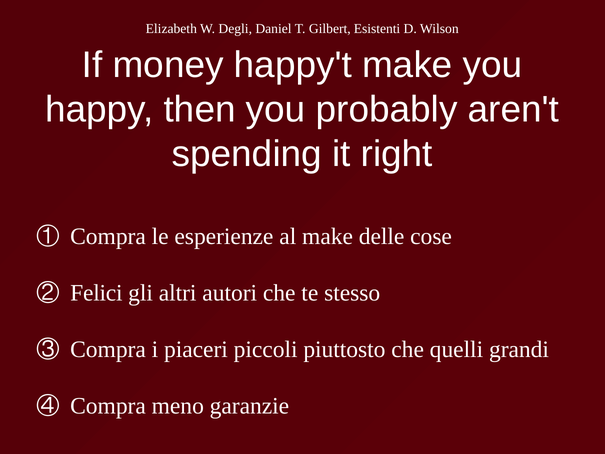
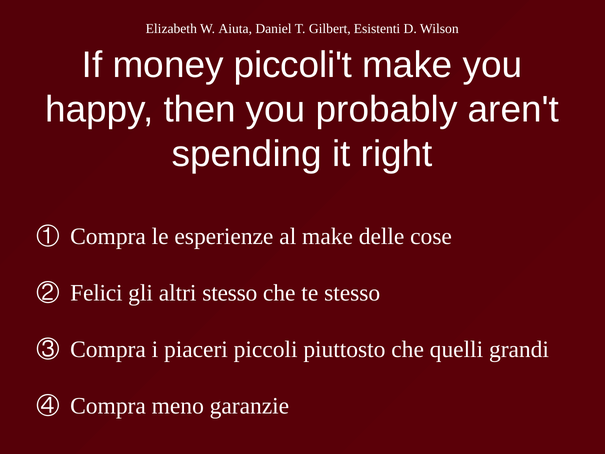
Degli: Degli -> Aiuta (235, 29)
happy't: happy't -> piccoli't (293, 65)
altri autori: autori -> stesso (230, 293)
